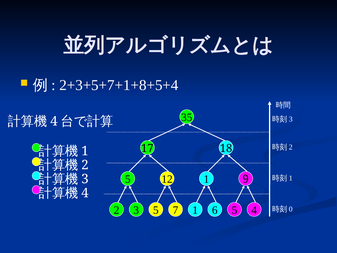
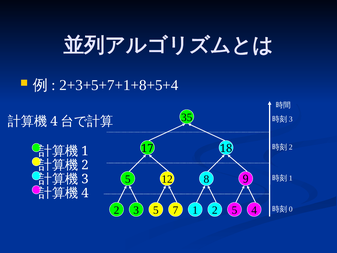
12 1: 1 -> 8 (206, 179)
1 6: 6 -> 2 (215, 210)
